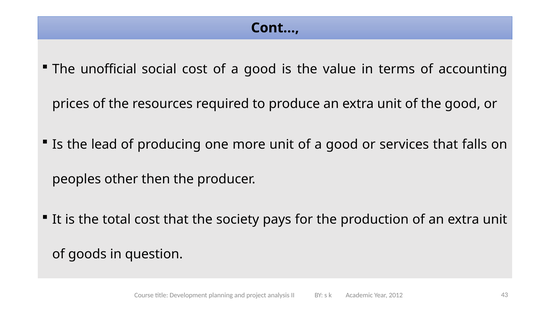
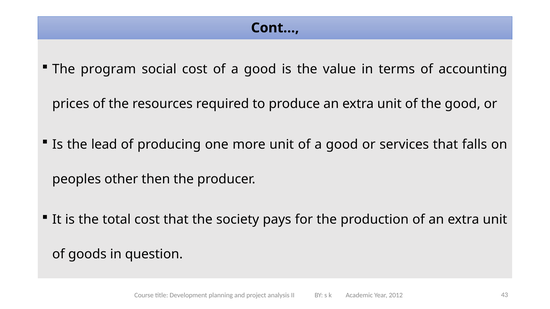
unofficial: unofficial -> program (108, 69)
